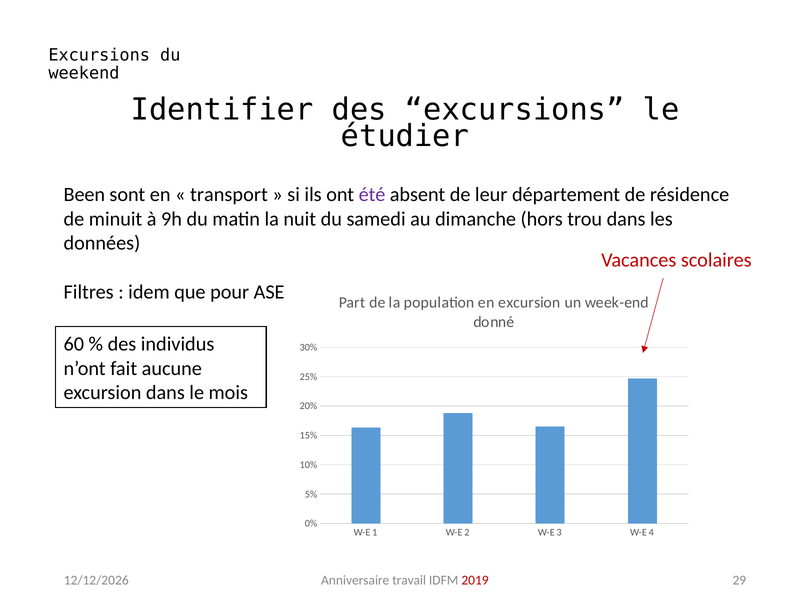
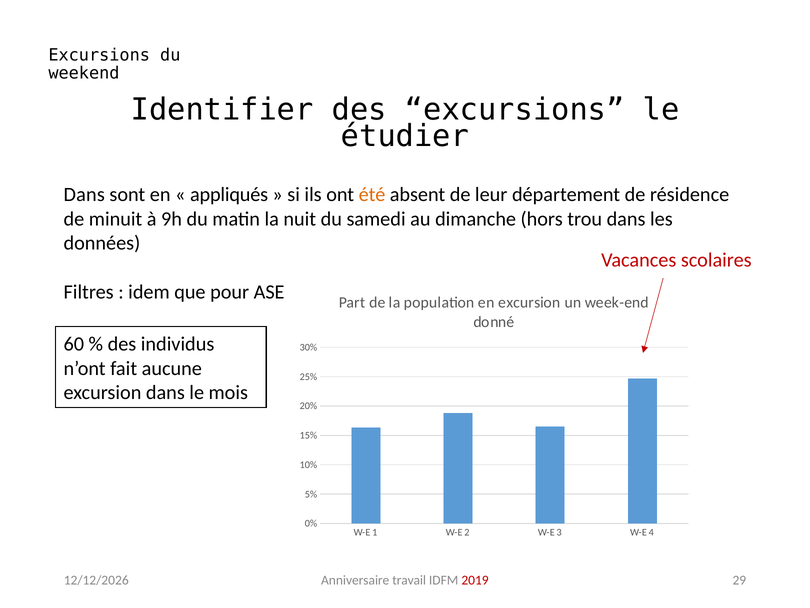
Been: Been -> Dans (84, 194)
transport: transport -> appliqués (229, 194)
été colour: purple -> orange (372, 194)
